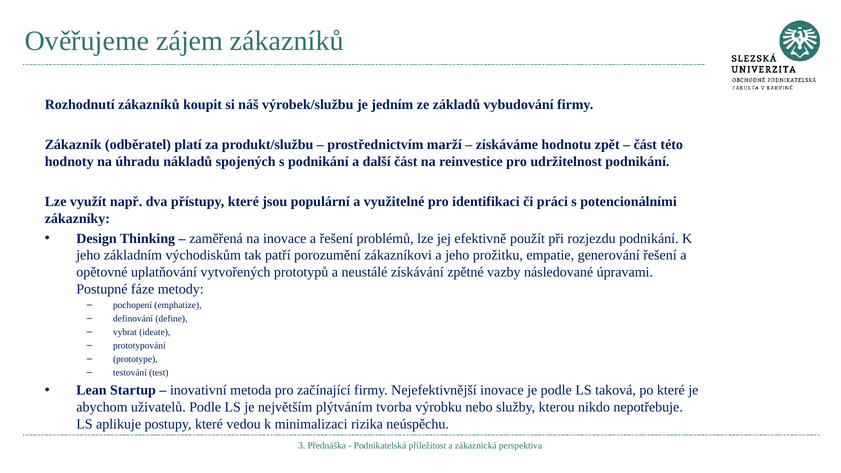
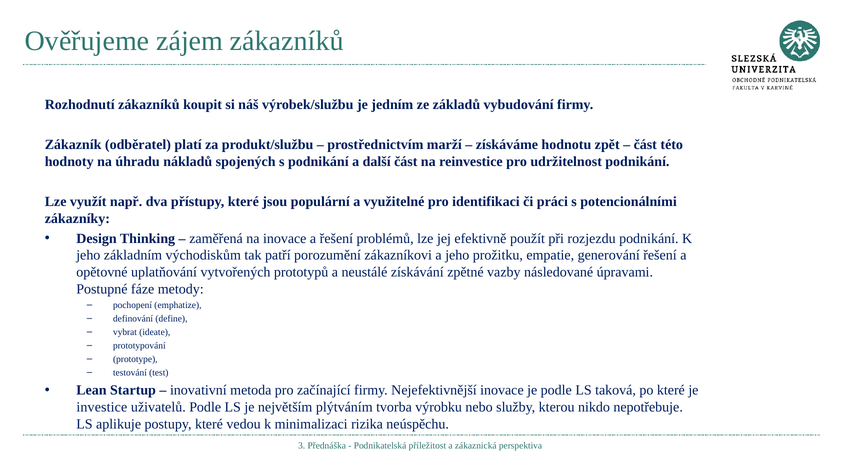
abychom: abychom -> investice (102, 407)
